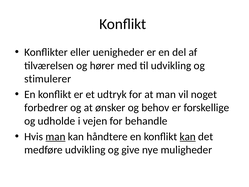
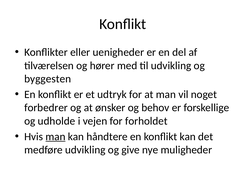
stimulerer: stimulerer -> byggesten (48, 79)
behandle: behandle -> forholdet (146, 121)
kan underline: present -> none (188, 136)
